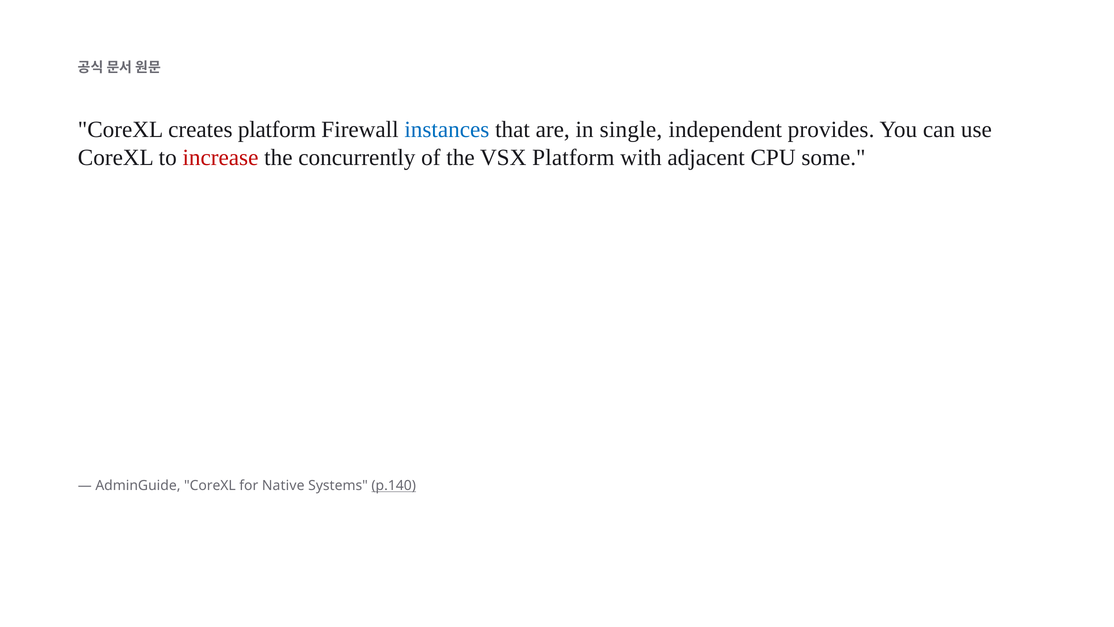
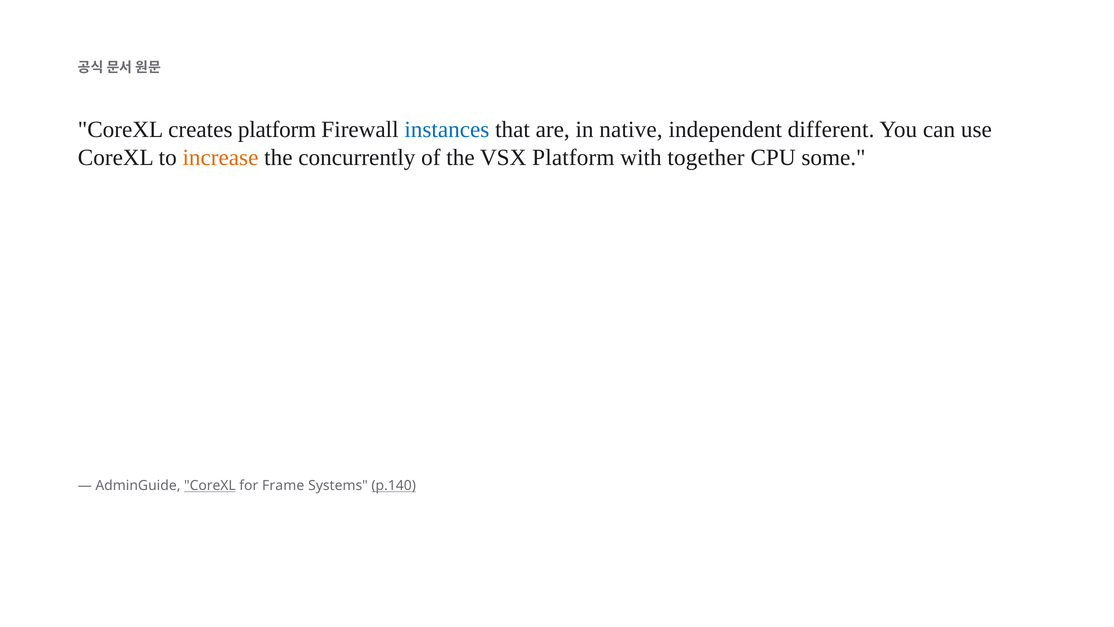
single: single -> native (631, 130)
provides: provides -> different (831, 130)
increase colour: red -> orange (220, 158)
adjacent: adjacent -> together (706, 158)
CoreXL underline: none -> present (210, 485)
Native: Native -> Frame (283, 485)
